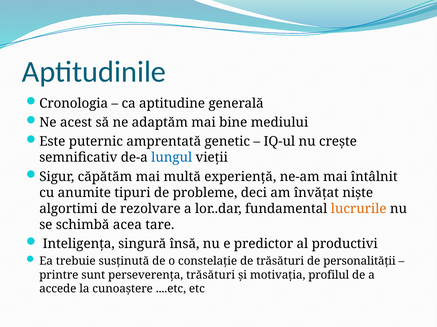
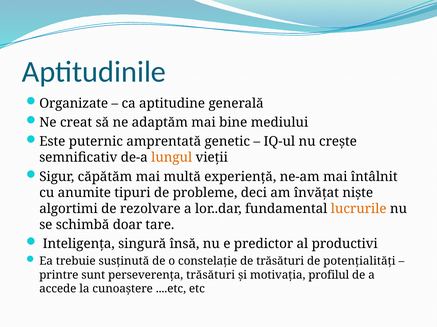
Cronologia: Cronologia -> Organizate (74, 104)
acest: acest -> creat (76, 123)
lungul colour: blue -> orange (172, 158)
acea: acea -> doar (127, 225)
personalității: personalității -> potențialități (359, 262)
